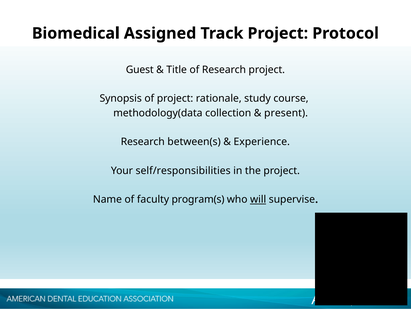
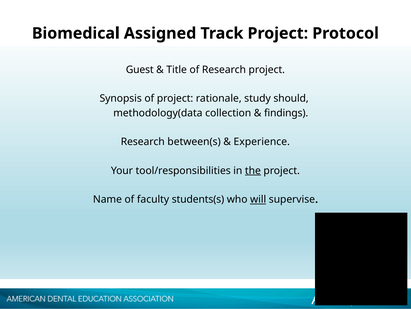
course: course -> should (291, 98)
present: present -> findings (286, 113)
self/responsibilities: self/responsibilities -> tool/responsibilities (183, 170)
the underline: none -> present (253, 170)
program(s: program(s -> students(s (198, 199)
